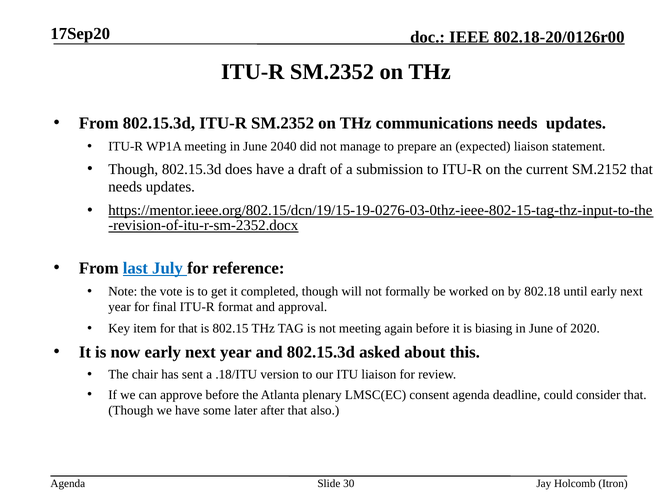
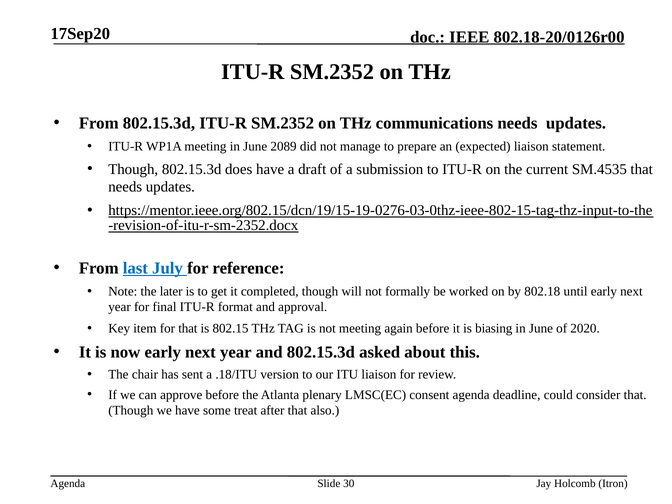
2040: 2040 -> 2089 (284, 147)
SM.2152: SM.2152 -> SM.4535 (599, 169)
vote: vote -> later (171, 291)
later: later -> treat (246, 411)
